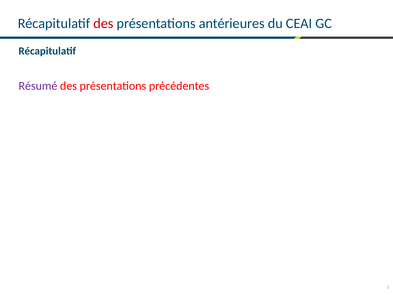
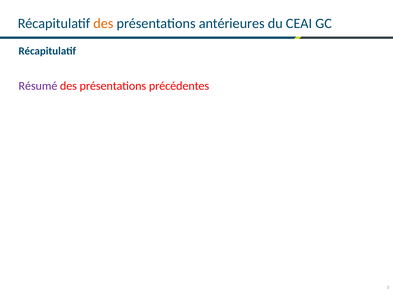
des colour: red -> orange (103, 23)
